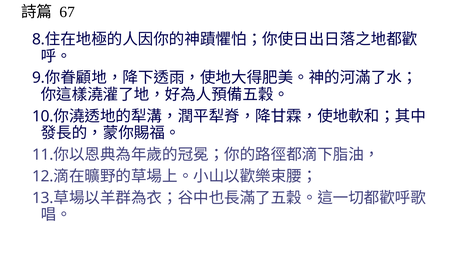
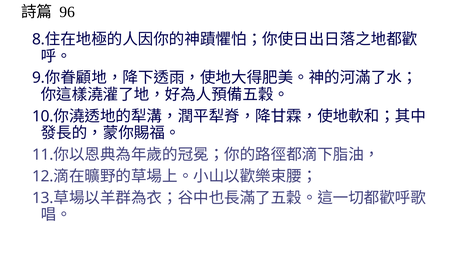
67: 67 -> 96 (67, 12)
